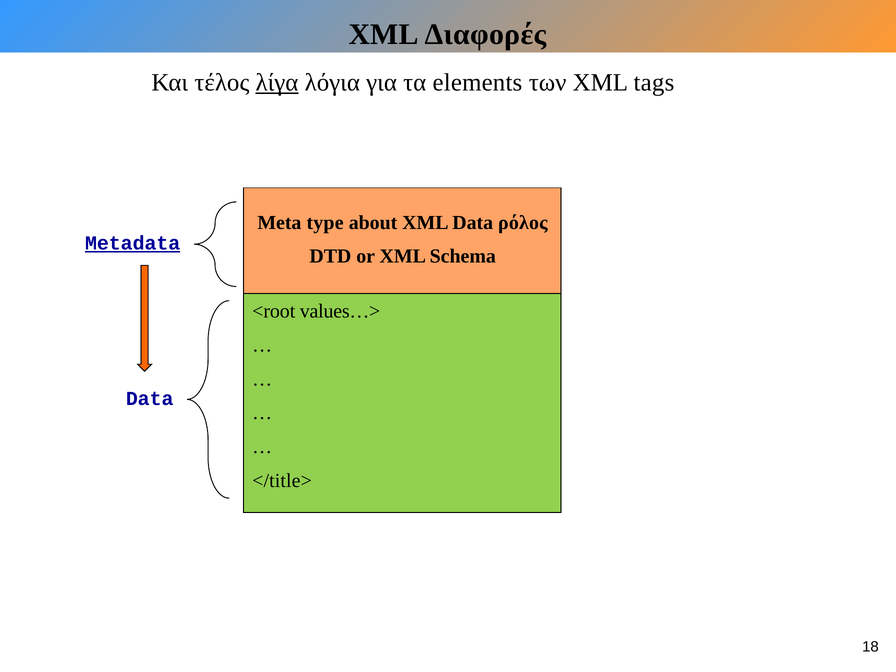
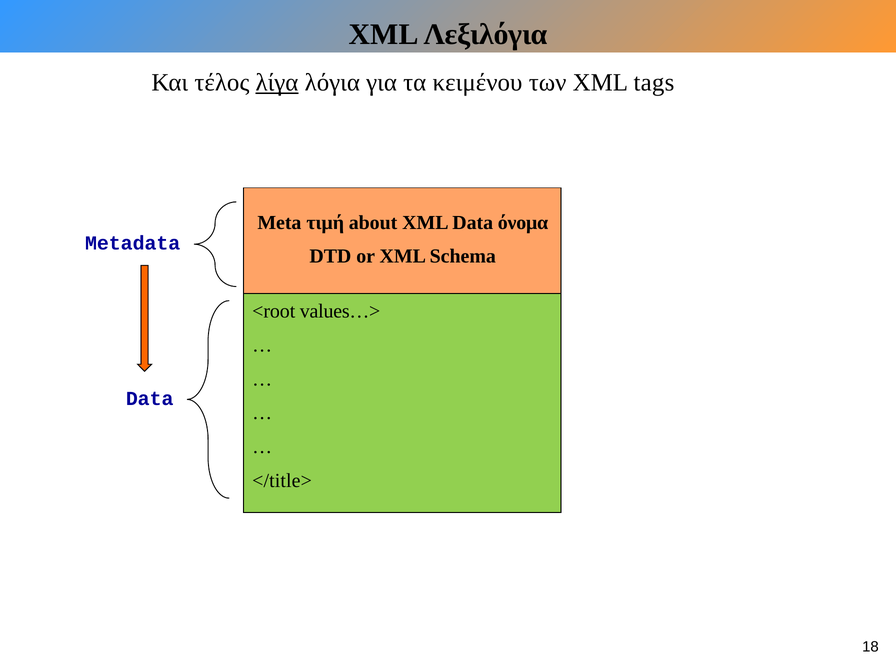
Διαφορές: Διαφορές -> Λεξιλόγια (486, 35)
elements: elements -> κειμένου (478, 83)
type: type -> τιµή (325, 223)
ρόλος: ρόλος -> όνομα (523, 223)
Metadata underline: present -> none (133, 243)
